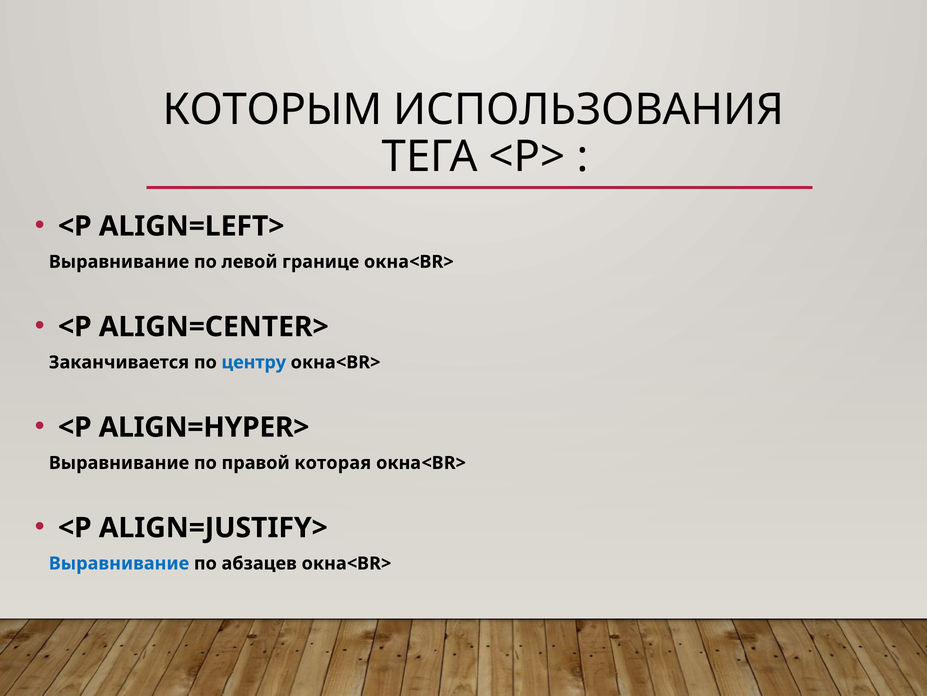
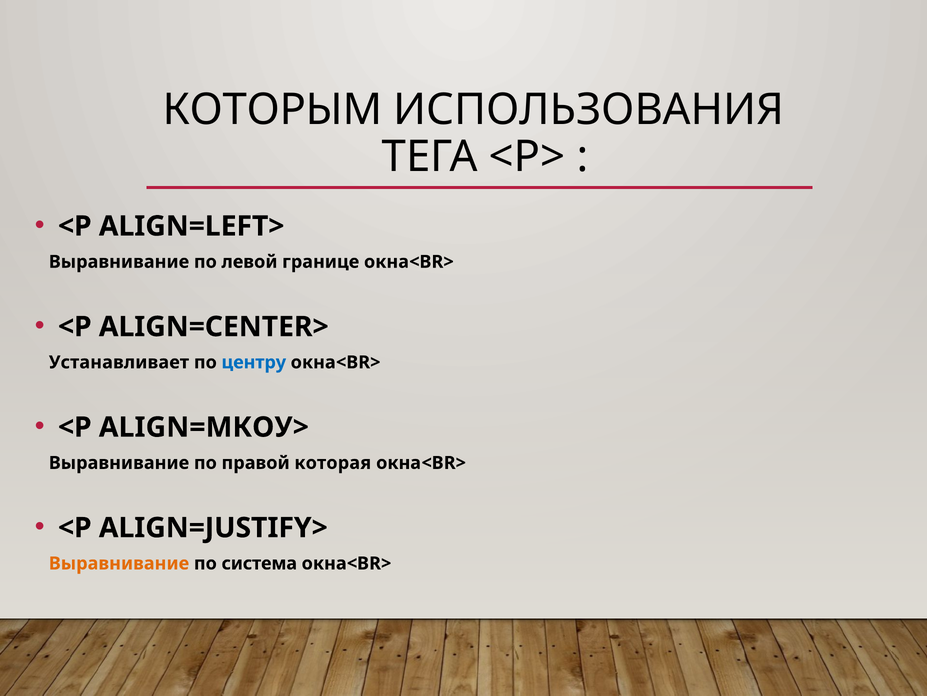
Заканчивается: Заканчивается -> Устанавливает (119, 362)
ALIGN=HYPER>: ALIGN=HYPER> -> ALIGN=МКОУ> (204, 427)
Выравнивание colour: blue -> orange (119, 563)
абзацев: абзацев -> система (259, 563)
